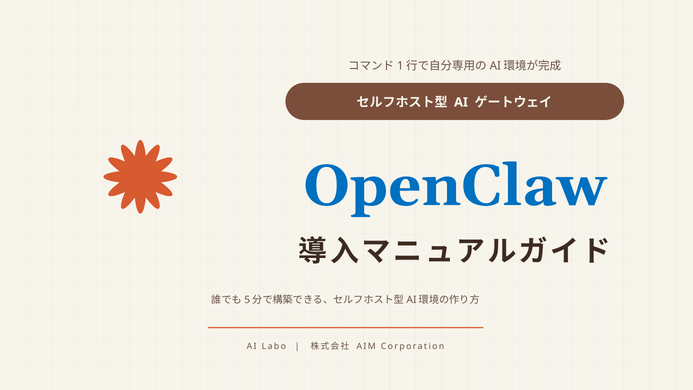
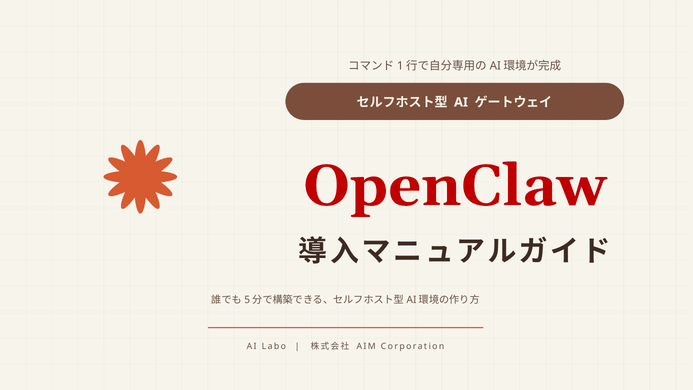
OpenClaw colour: blue -> red (455, 186)
